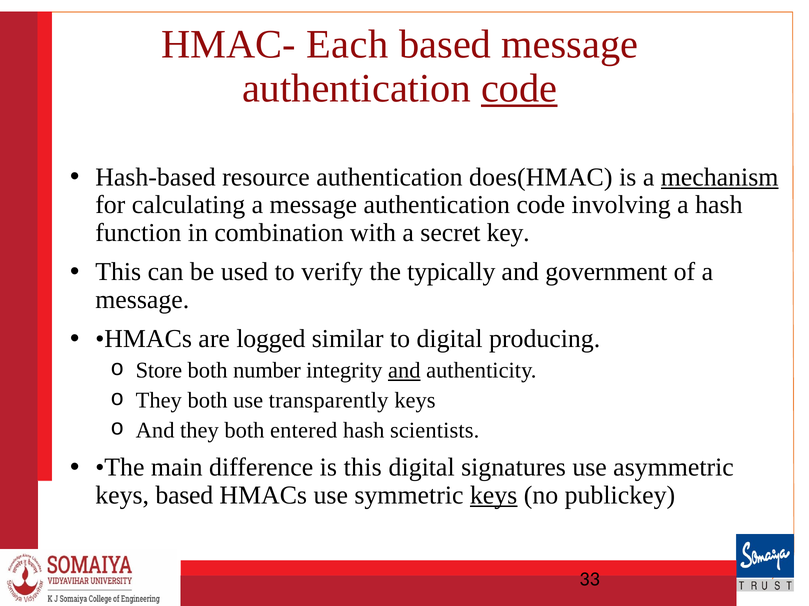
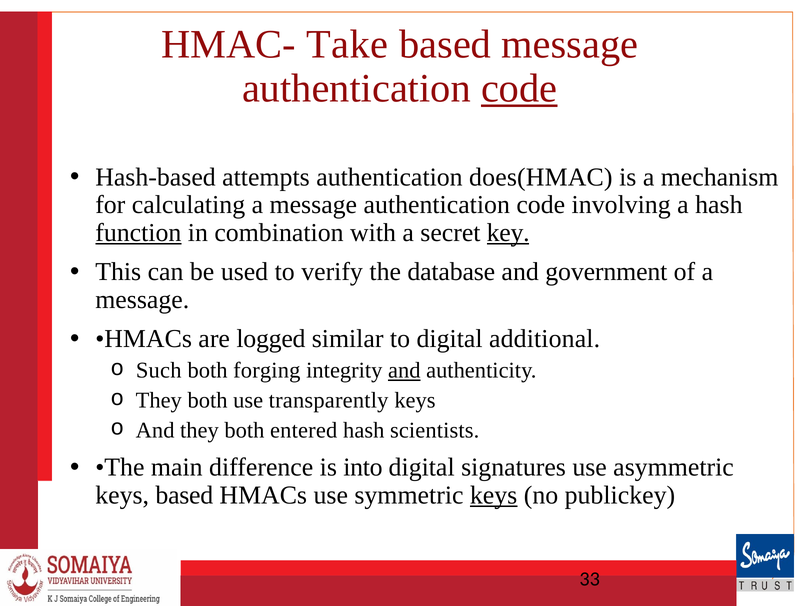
Each: Each -> Take (347, 45)
resource: resource -> attempts (266, 177)
mechanism underline: present -> none (720, 177)
function underline: none -> present (138, 233)
key underline: none -> present (508, 233)
typically: typically -> database (451, 272)
producing: producing -> additional (545, 339)
Store: Store -> Such (159, 371)
number: number -> forging (267, 371)
is this: this -> into (363, 468)
